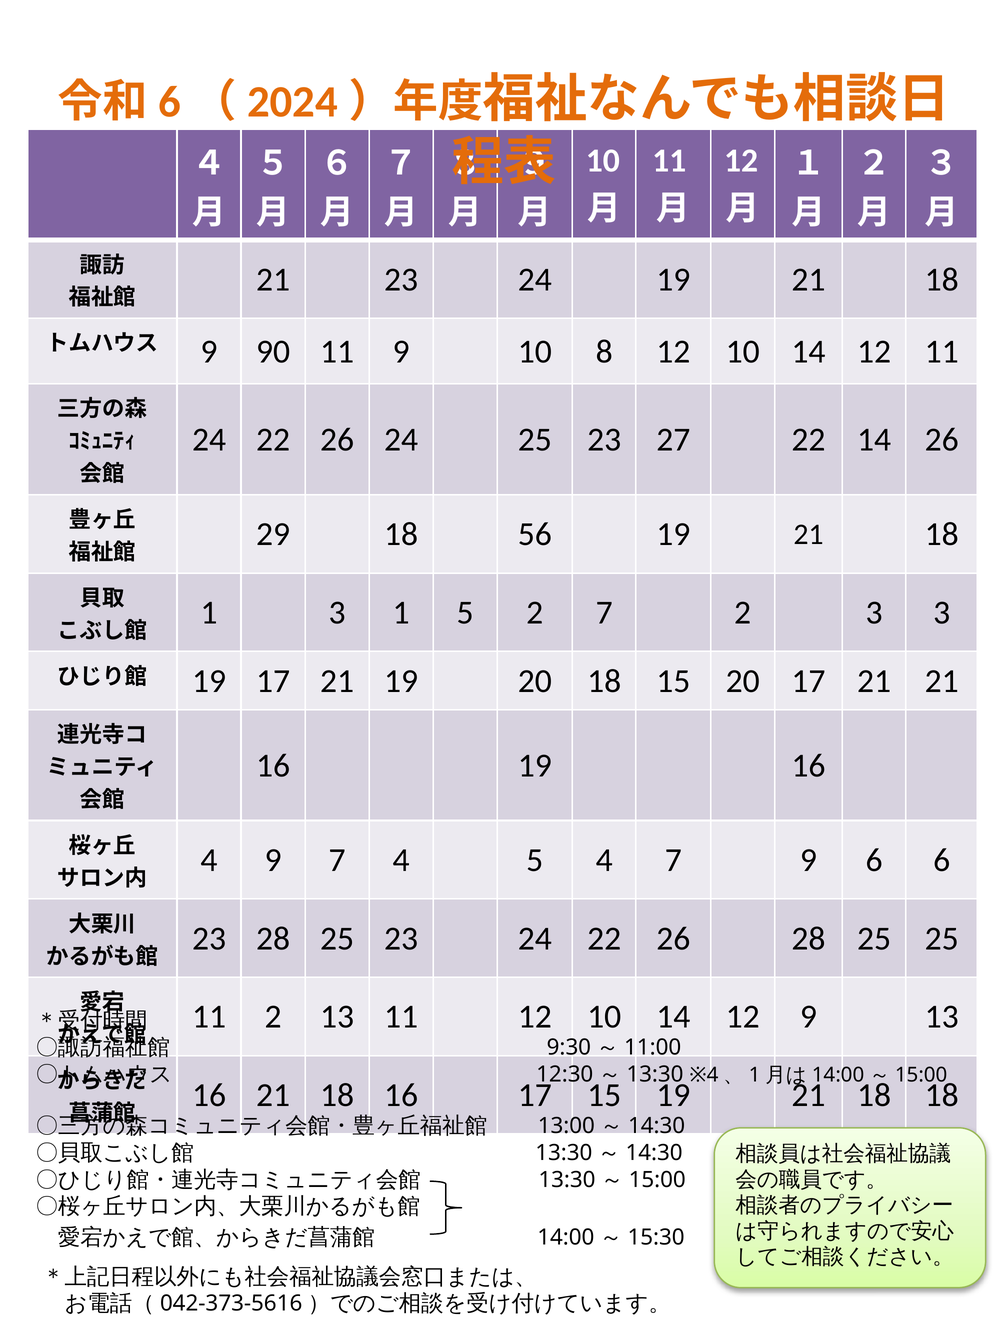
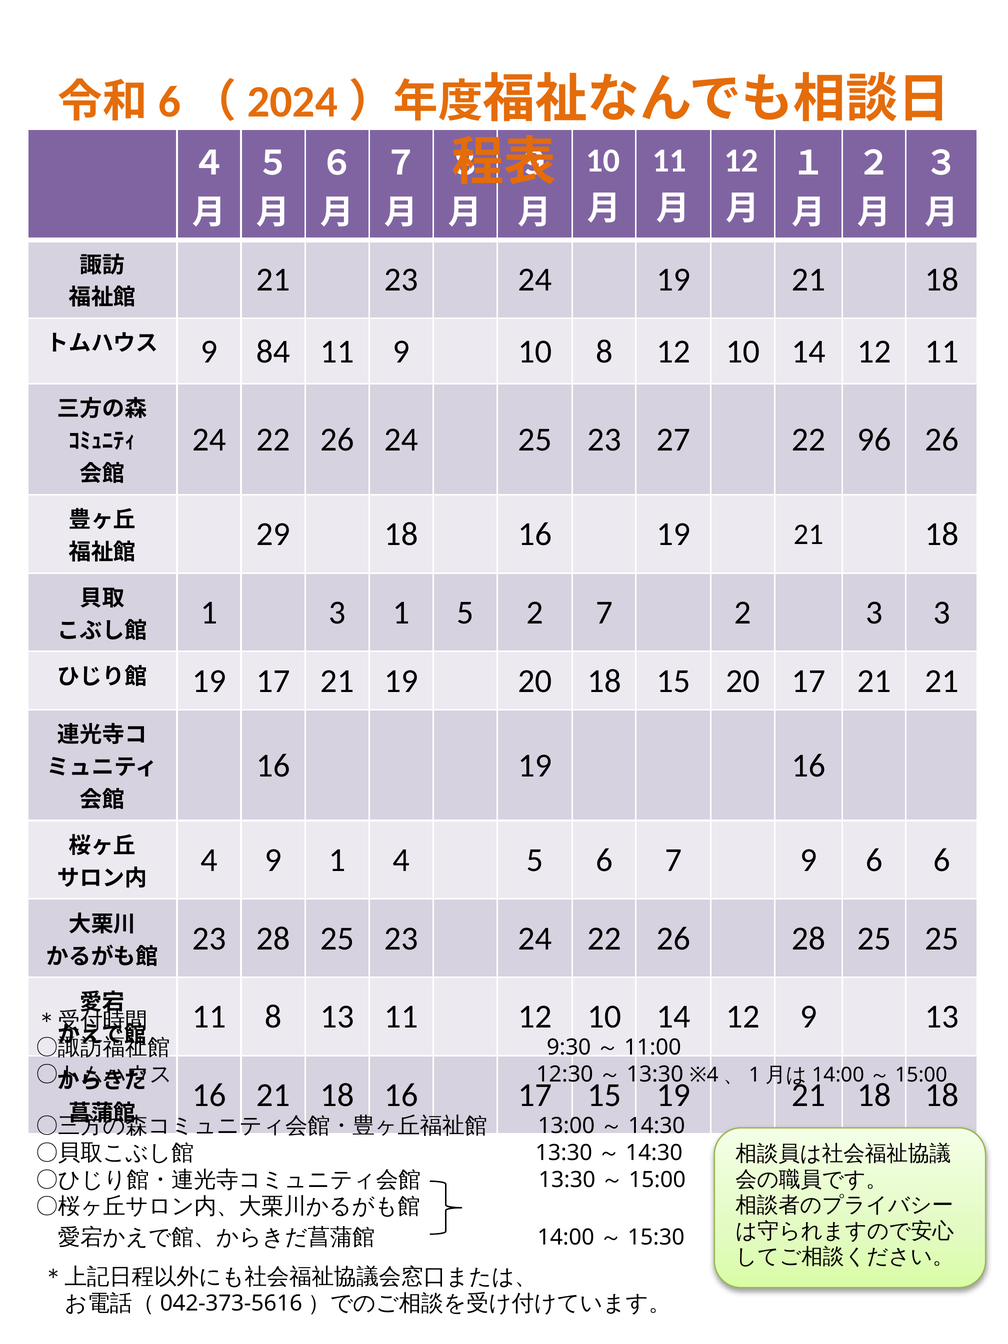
90: 90 -> 84 (273, 351)
22 14: 14 -> 96 (874, 440)
29 18 56: 56 -> 16 (535, 534)
9 7: 7 -> 1 (337, 860)
5 4: 4 -> 6 (604, 860)
11 2: 2 -> 8 (273, 1017)
